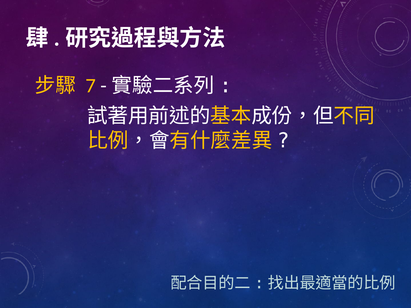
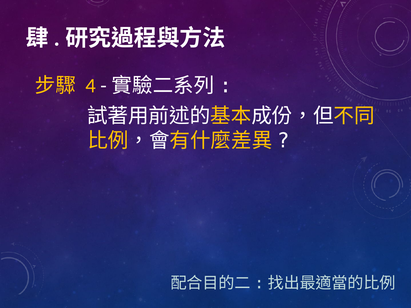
7: 7 -> 4 (91, 86)
